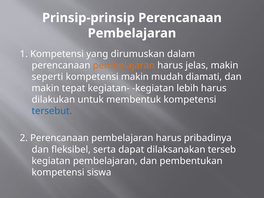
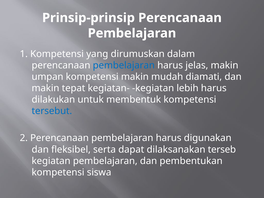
pembelajaran colour: orange -> blue (124, 65)
seperti: seperti -> umpan (47, 77)
pribadinya: pribadinya -> digunakan (208, 138)
